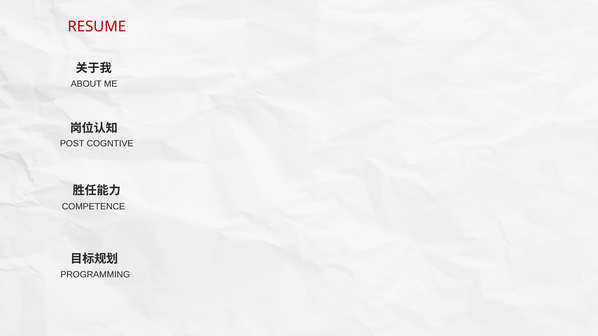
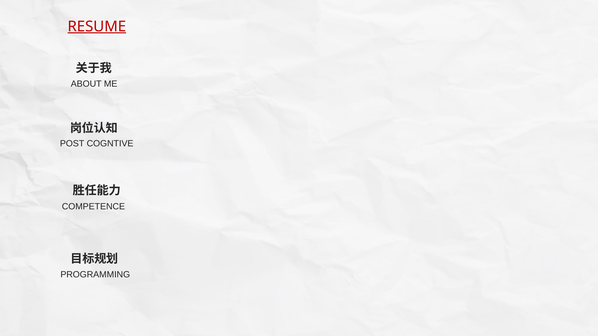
RESUME underline: none -> present (97, 26)
